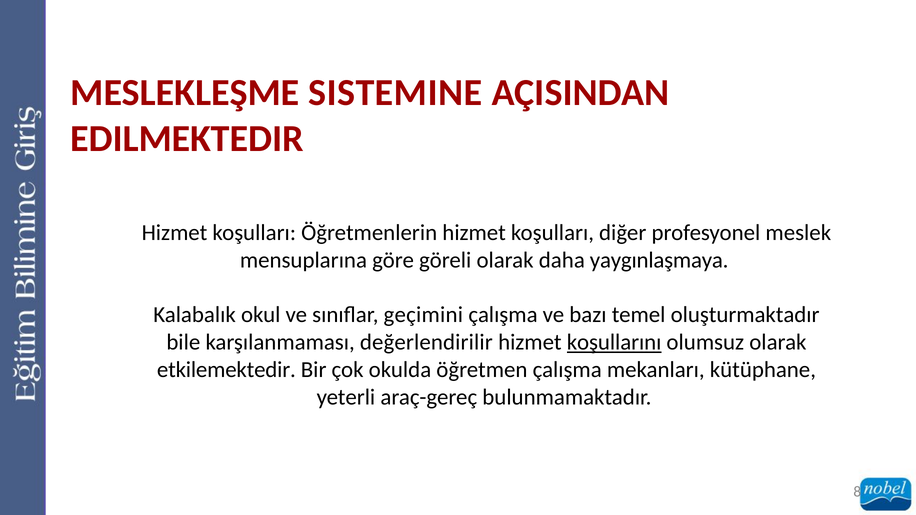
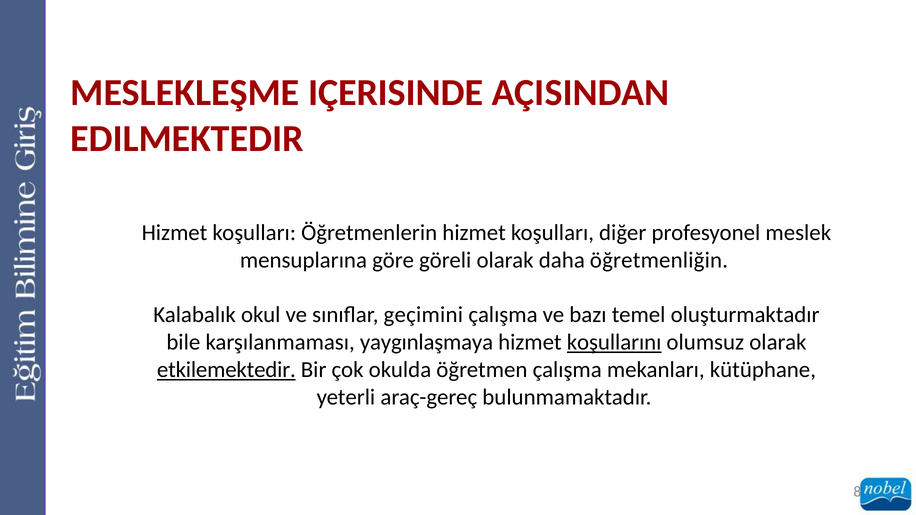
SISTEMINE: SISTEMINE -> IÇERISINDE (396, 93)
yaygınlaşmaya: yaygınlaşmaya -> öğretmenliğin (659, 260)
değerlendirilir: değerlendirilir -> yaygınlaşmaya (427, 343)
etkilemektedir underline: none -> present (226, 370)
